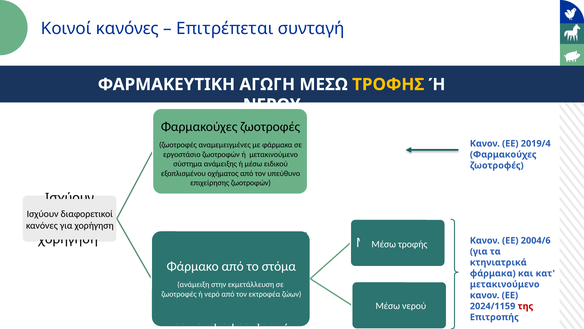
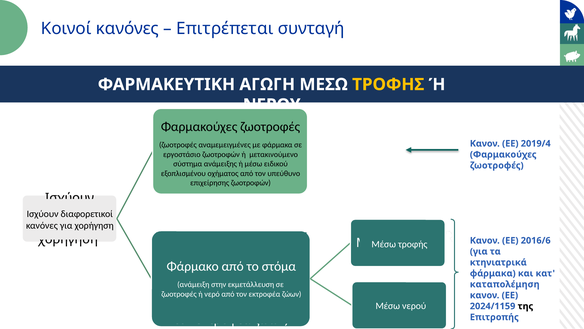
2004/6: 2004/6 -> 2016/6 (536, 241)
μετακινούμενο: μετακινούμενο -> καταπολέμηση (505, 284)
της colour: red -> black (525, 306)
